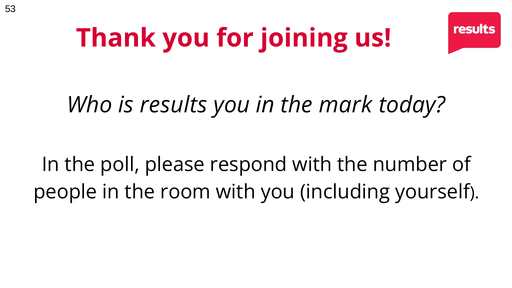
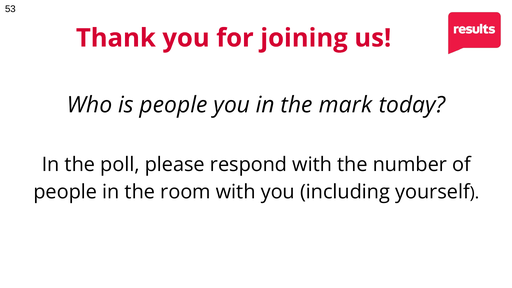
results: results -> people (174, 105)
